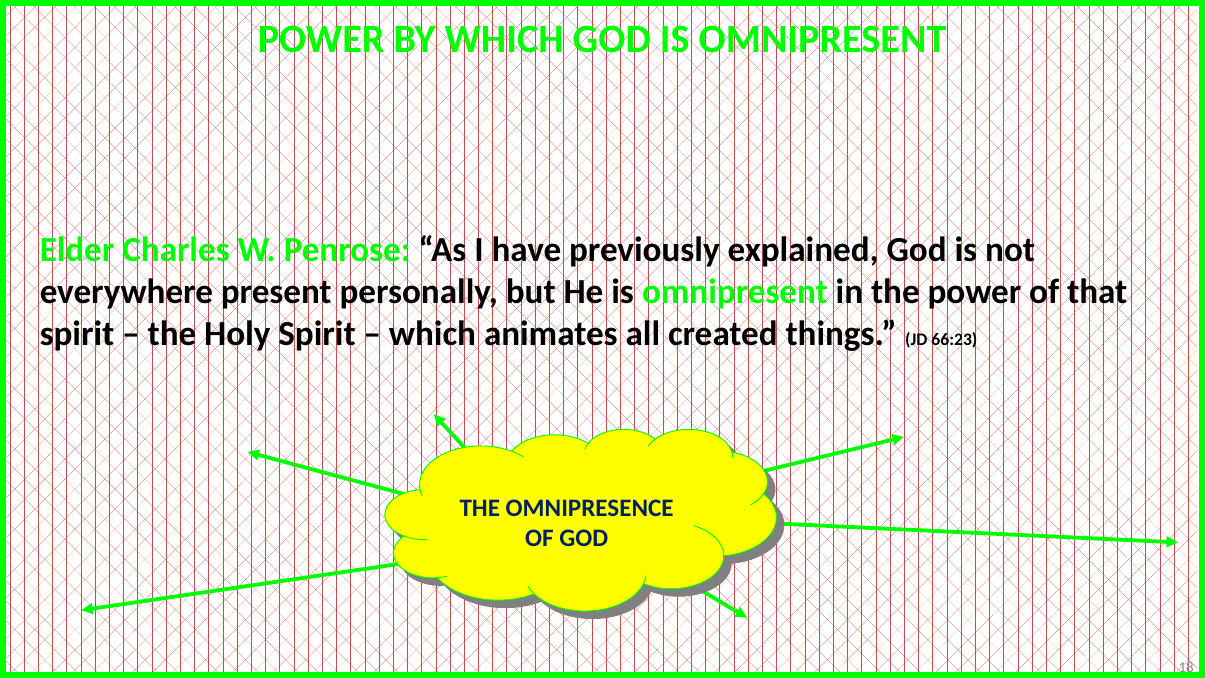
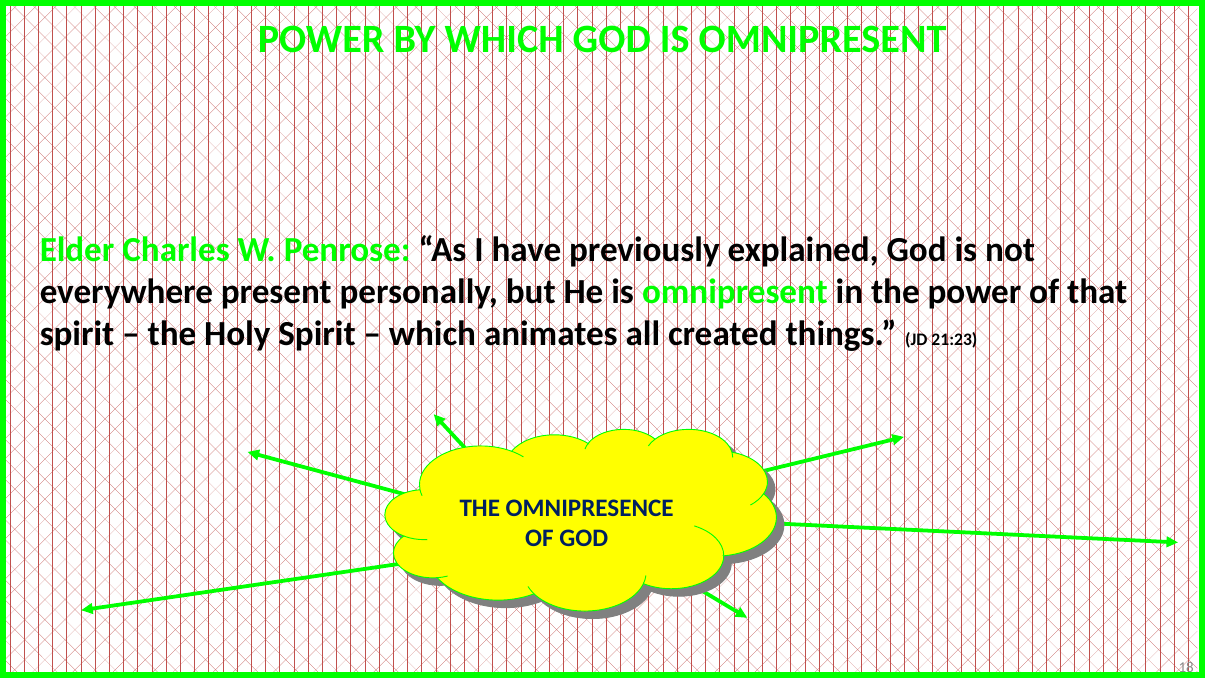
66:23: 66:23 -> 21:23 (954, 340)
